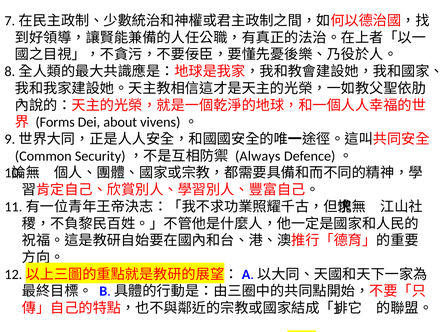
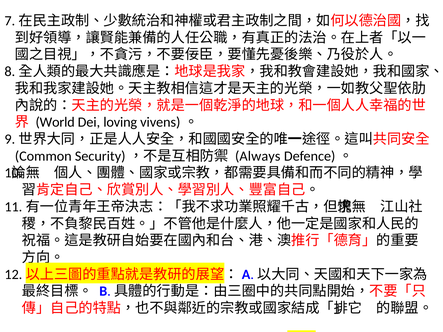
Forms: Forms -> World (55, 122)
about: about -> loving (120, 122)
